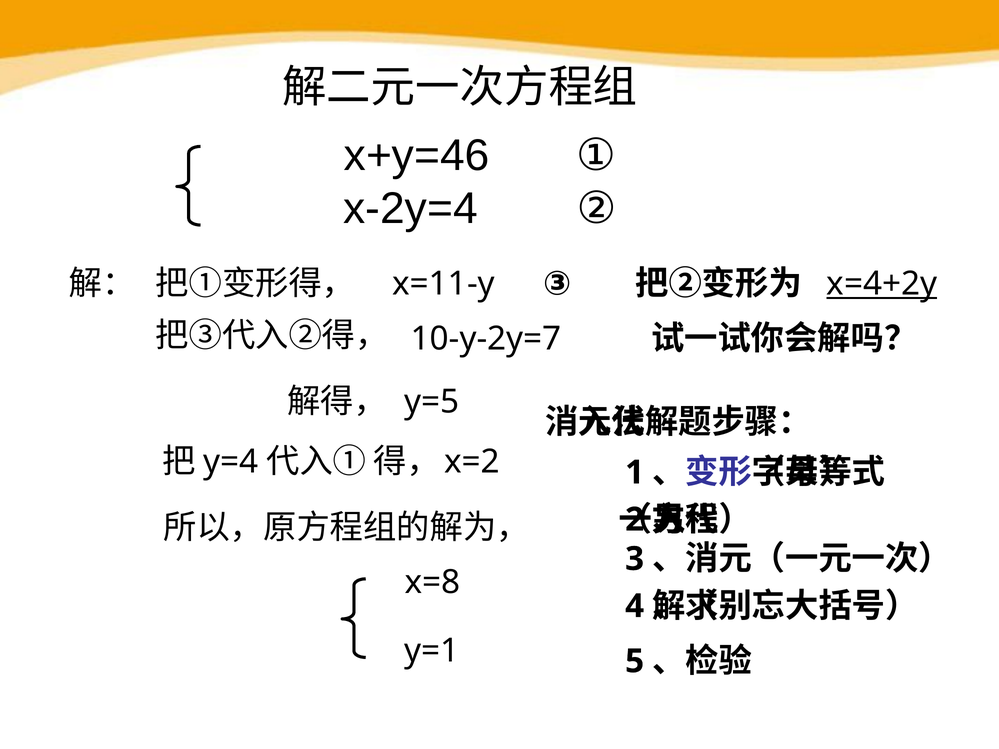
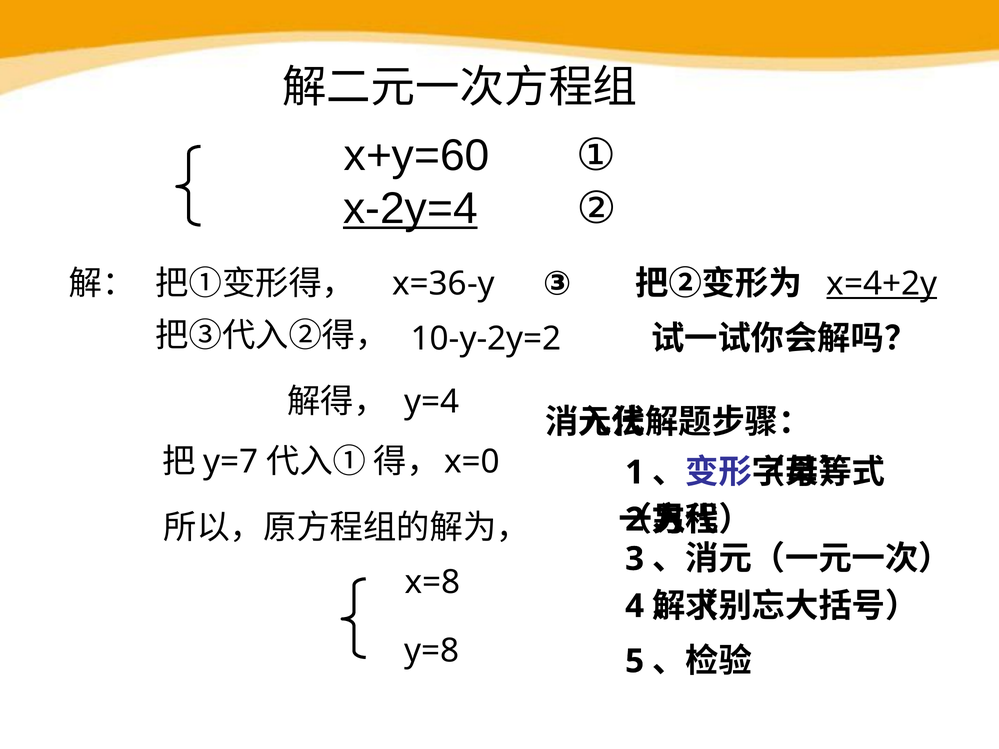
x+y=46: x+y=46 -> x+y=60 (417, 155)
x-2y=4 underline: none -> present (410, 209)
x=11-y: x=11-y -> x=36-y (444, 284)
10-y-2y=7: 10-y-2y=7 -> 10-y-2y=2 (486, 339)
y=5: y=5 -> y=4 (432, 402)
y=4: y=4 -> y=7 (231, 462)
x=2: x=2 -> x=0 (472, 462)
y=1: y=1 -> y=8 (432, 651)
